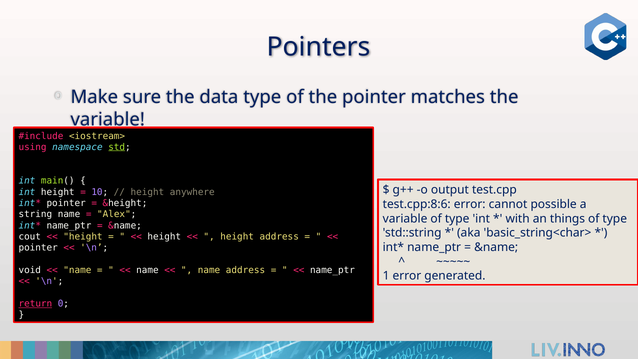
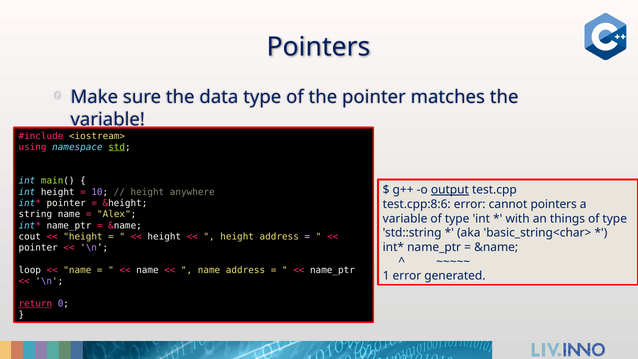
output underline: none -> present (450, 190)
cannot possible: possible -> pointers (554, 204)
void: void -> loop (30, 270)
